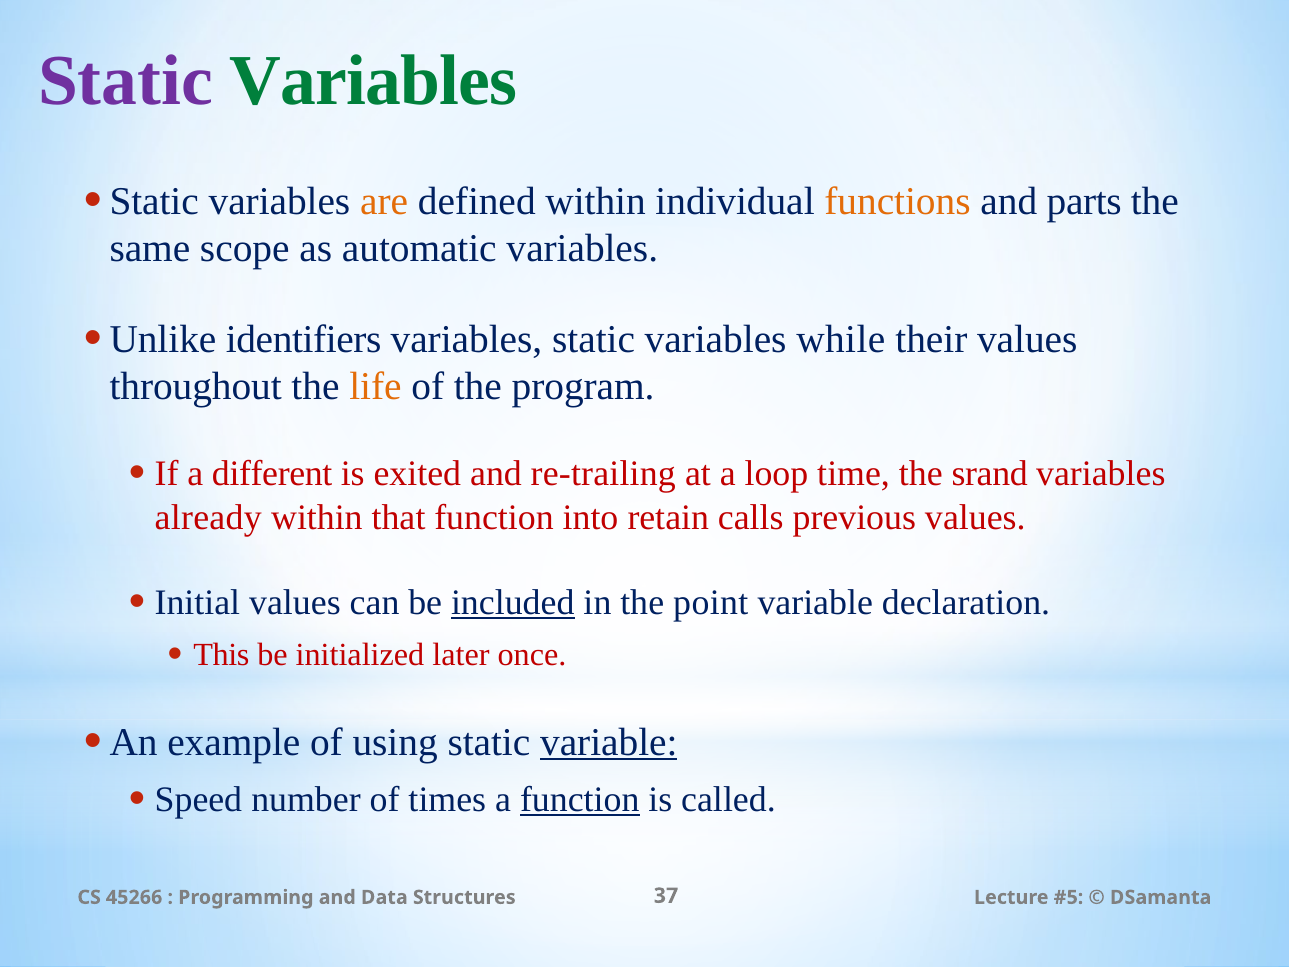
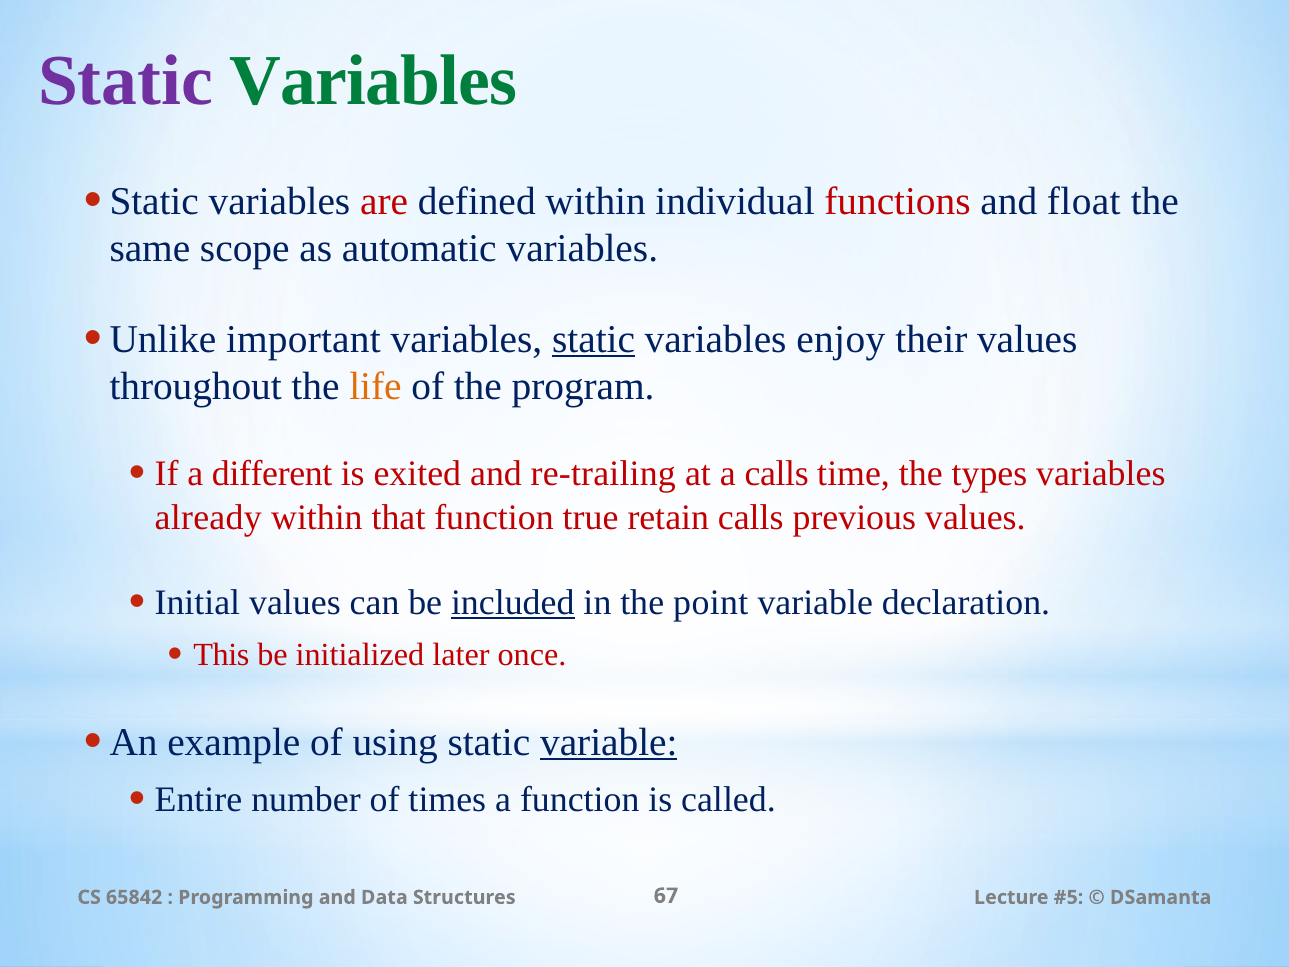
are colour: orange -> red (384, 201)
functions colour: orange -> red (898, 201)
parts: parts -> float (1084, 201)
identifiers: identifiers -> important (303, 339)
static underline: none -> present (594, 339)
while: while -> enjoy (841, 339)
a loop: loop -> calls (777, 474)
srand: srand -> types (989, 474)
into: into -> true (591, 517)
Speed: Speed -> Entire (198, 799)
function underline: present -> none (580, 799)
45266: 45266 -> 65842 (134, 897)
37: 37 -> 67 (666, 896)
